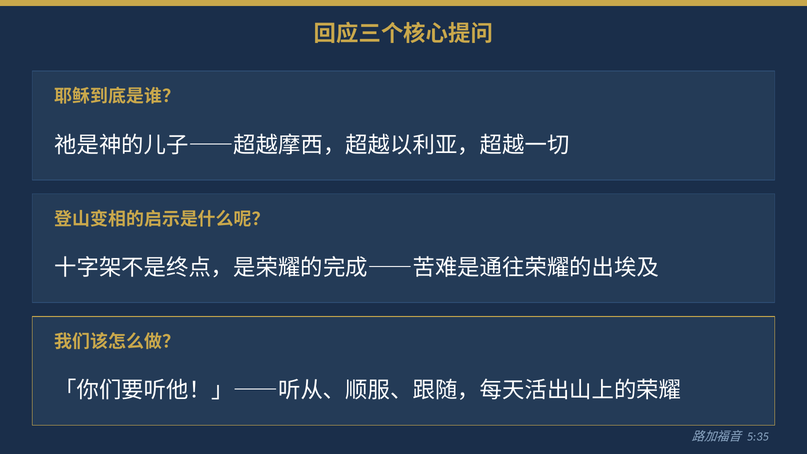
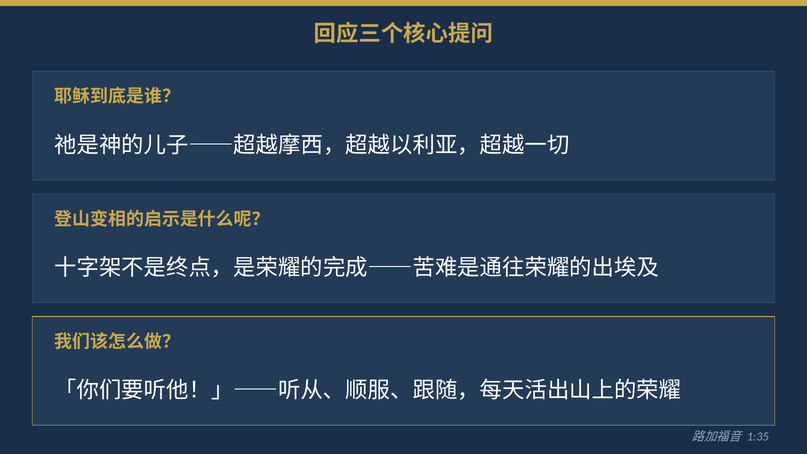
5:35: 5:35 -> 1:35 (758, 437)
